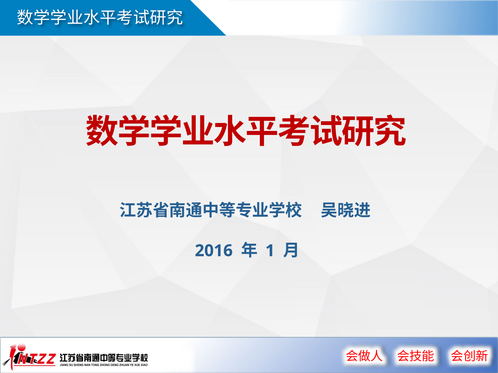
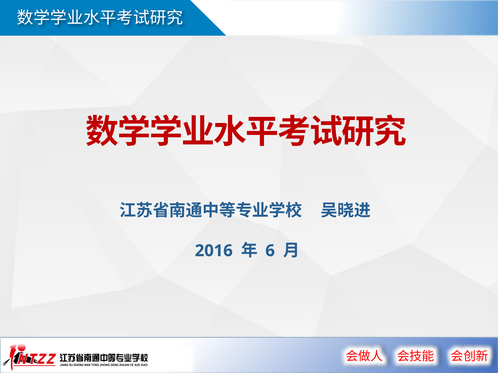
1: 1 -> 6 (270, 251)
